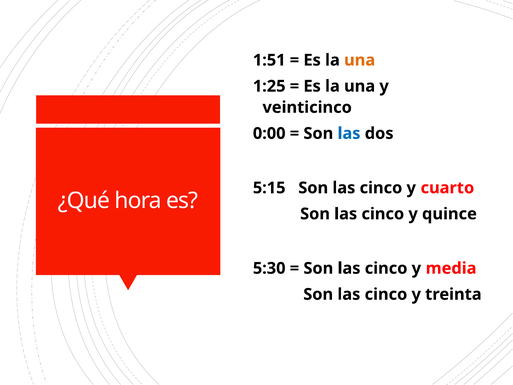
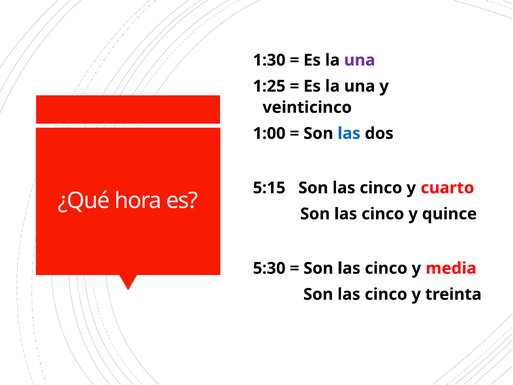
1:51: 1:51 -> 1:30 (269, 60)
una colour: orange -> purple (360, 60)
0:00: 0:00 -> 1:00 (269, 133)
